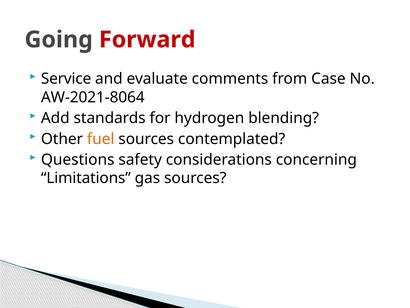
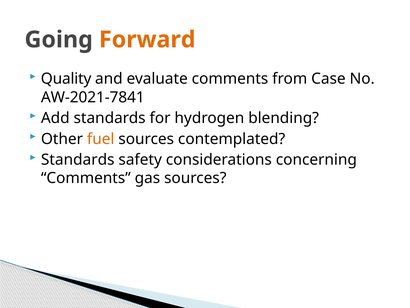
Forward colour: red -> orange (147, 40)
Service: Service -> Quality (66, 79)
AW-2021-8064: AW-2021-8064 -> AW-2021-7841 (93, 97)
Questions: Questions -> Standards (78, 159)
Limitations: Limitations -> Comments (86, 178)
